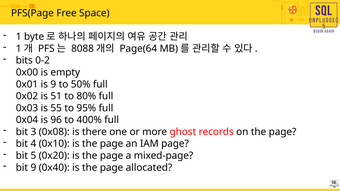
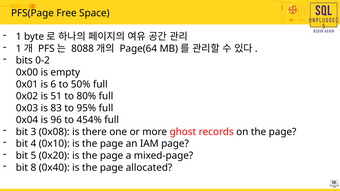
is 9: 9 -> 6 (53, 84)
55: 55 -> 83 (56, 108)
400%: 400% -> 454% (89, 120)
bit 9: 9 -> 8 (33, 168)
